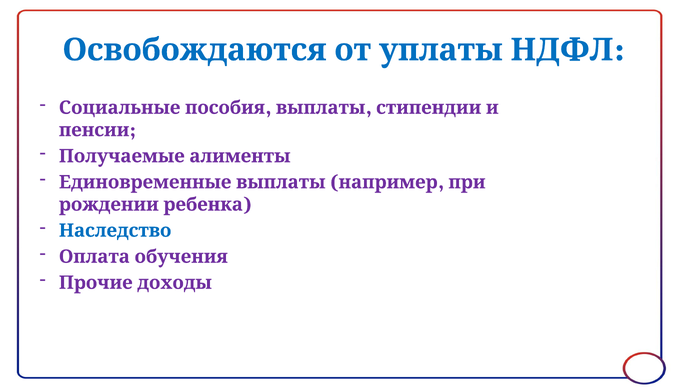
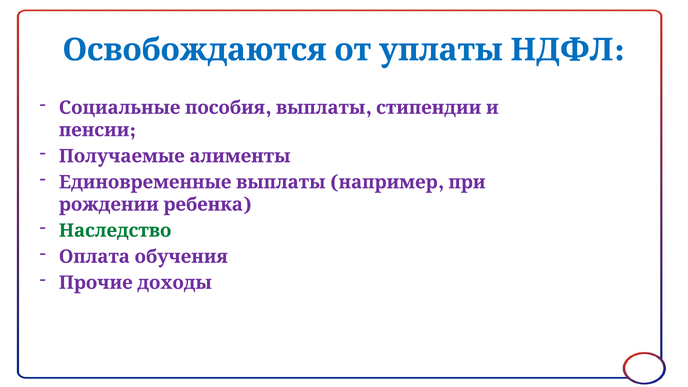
Наследство colour: blue -> green (115, 231)
